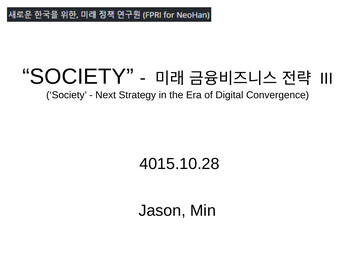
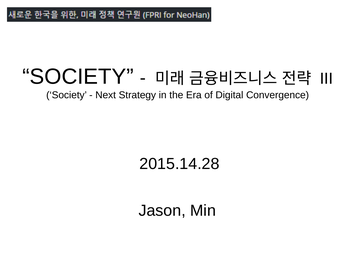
4015.10.28: 4015.10.28 -> 2015.14.28 (179, 164)
